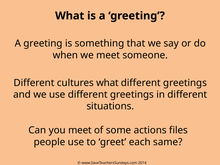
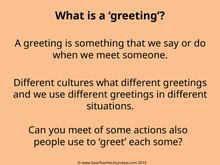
files: files -> also (178, 130)
each same: same -> some (168, 142)
